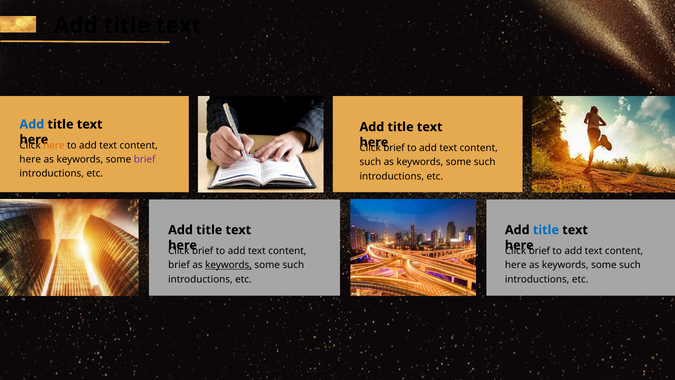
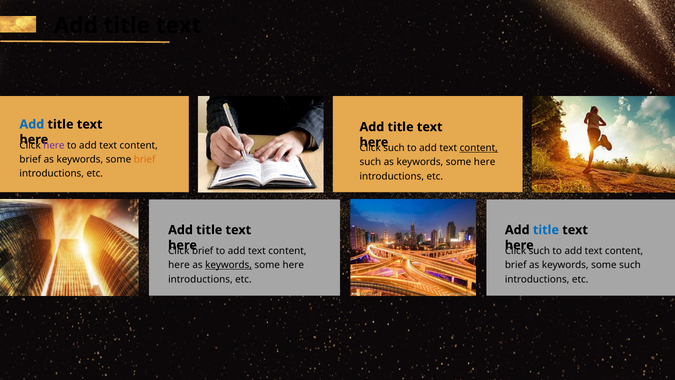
here colour: orange -> purple (54, 145)
brief: brief -> such (394, 148)
content underline: none -> present (479, 148)
here: here -> brief (30, 159)
brief colour: purple -> orange (145, 159)
such: such -> here (485, 162)
brief: brief -> such (539, 251)
brief: brief -> here (179, 265)
such: such -> here (293, 265)
here: here -> brief (516, 265)
